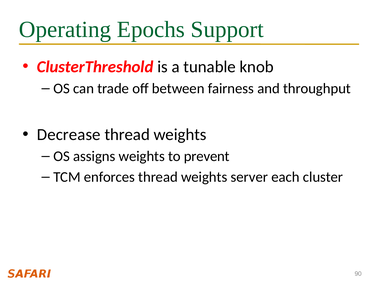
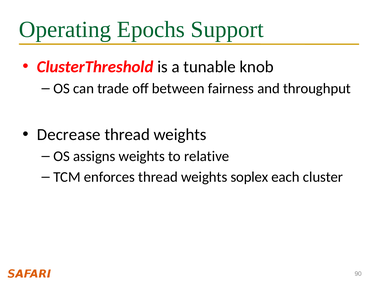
prevent: prevent -> relative (207, 156)
server: server -> soplex (249, 177)
